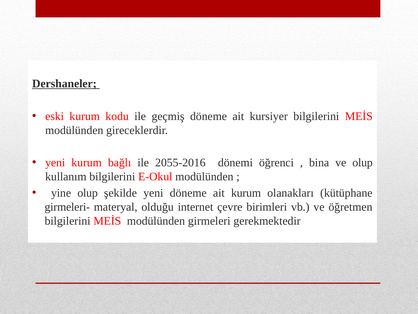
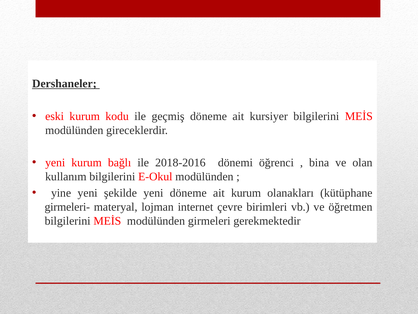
2055-2016: 2055-2016 -> 2018-2016 (180, 163)
ve olup: olup -> olan (362, 163)
yine olup: olup -> yeni (88, 193)
olduğu: olduğu -> lojman (158, 207)
